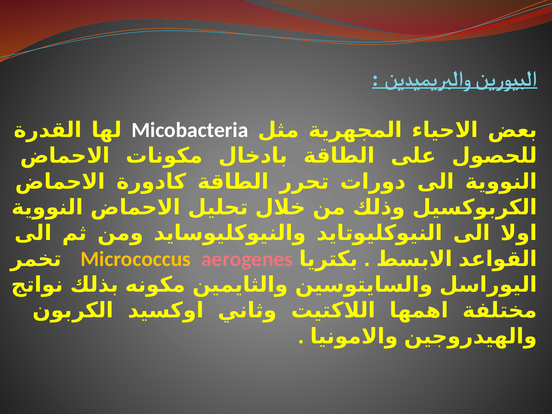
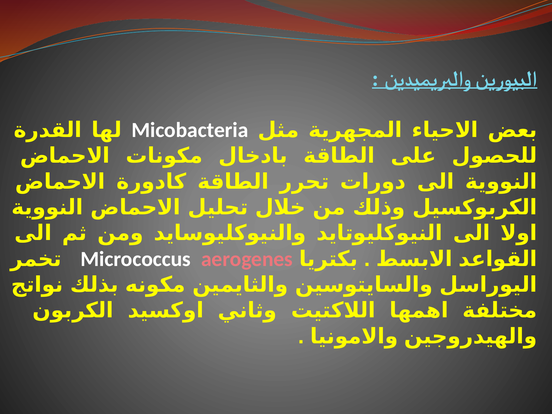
Micrococcus colour: yellow -> white (136, 259)
